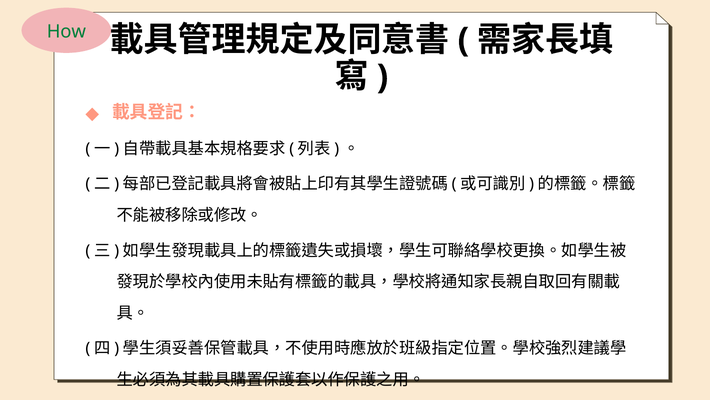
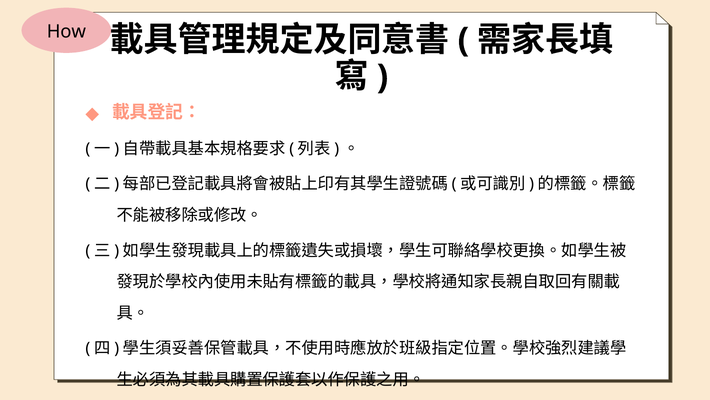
How colour: green -> black (66, 32)
